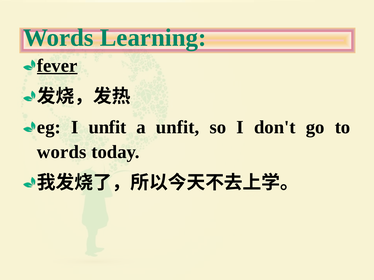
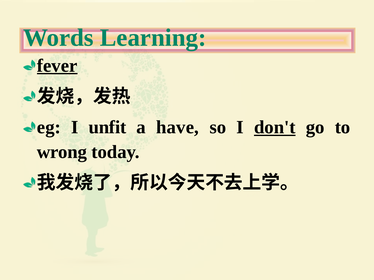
a unfit: unfit -> have (177, 128)
don't underline: none -> present (275, 128)
words: words -> wrong (62, 152)
